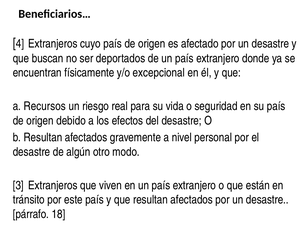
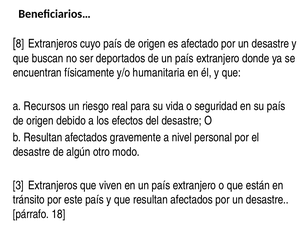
4: 4 -> 8 (20, 43)
excepcional: excepcional -> humanitaria (159, 72)
